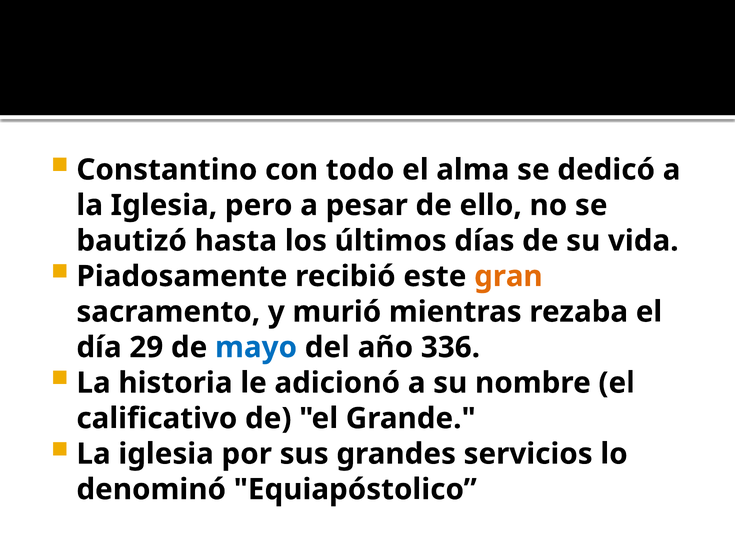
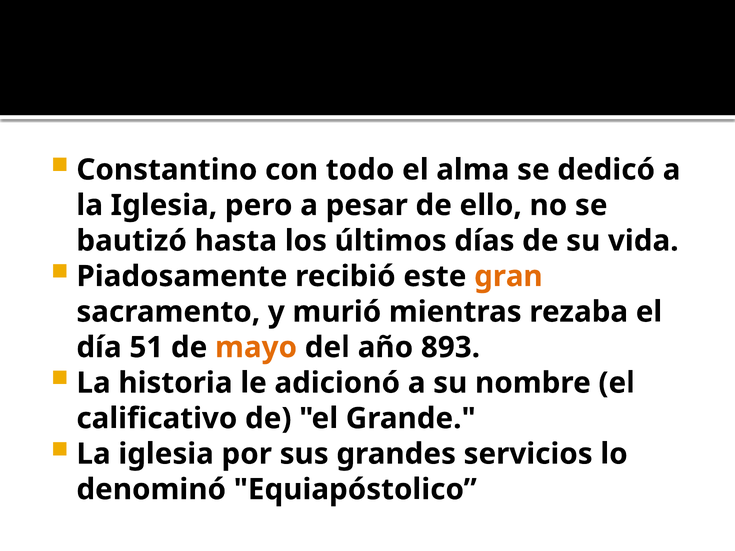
29: 29 -> 51 (146, 348)
mayo colour: blue -> orange (256, 348)
336: 336 -> 893 (450, 348)
